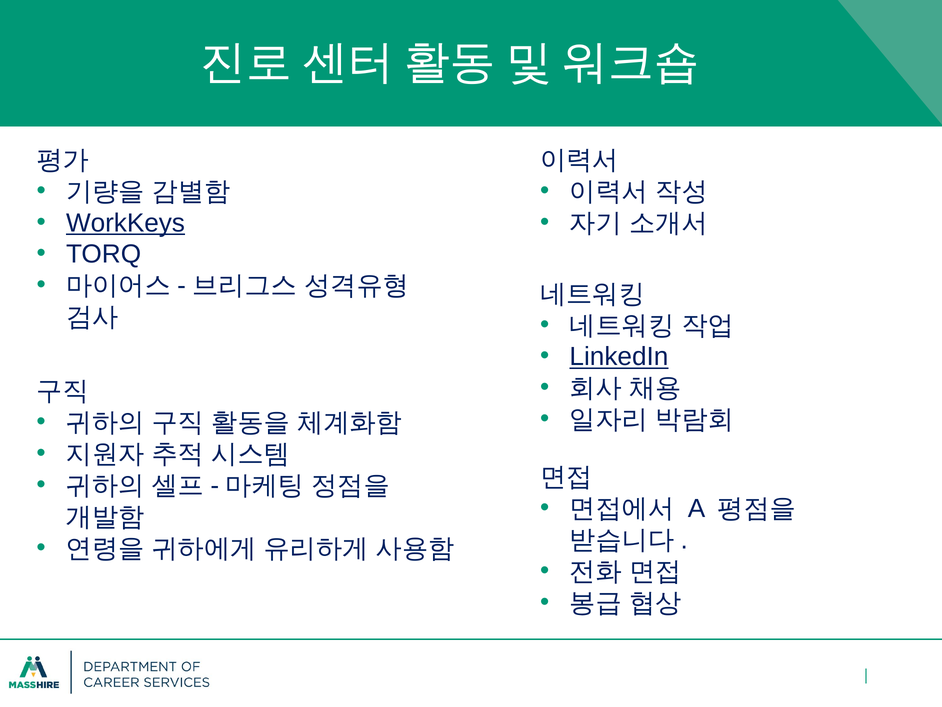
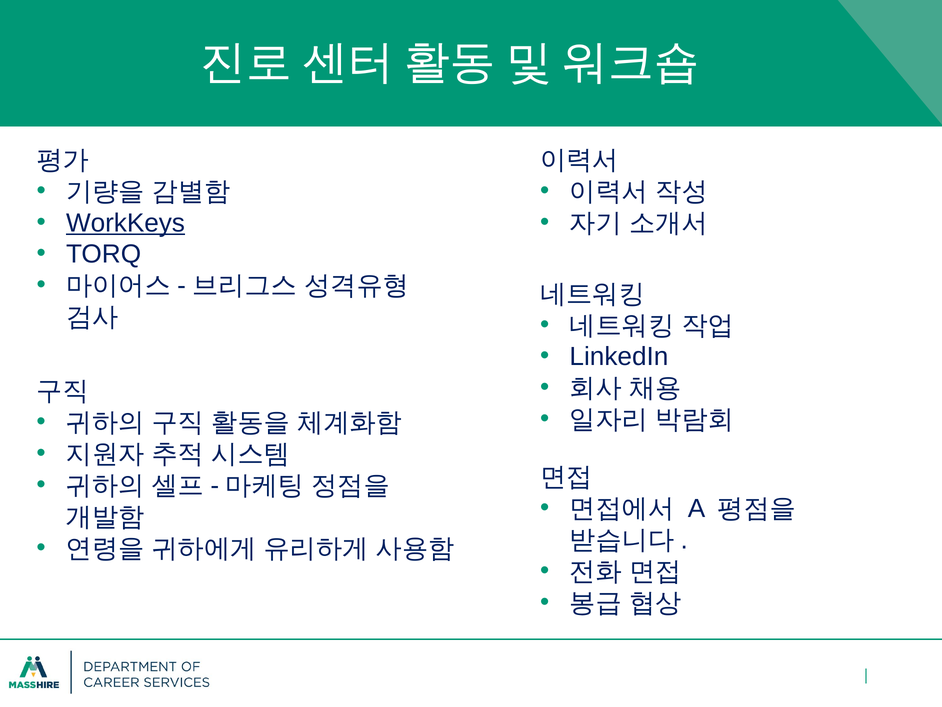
LinkedIn underline: present -> none (619, 357)
